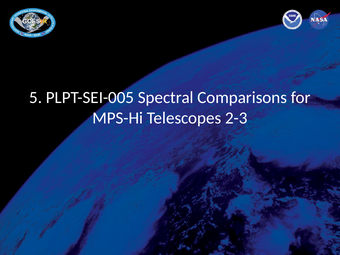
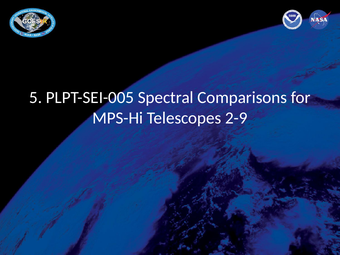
2-3: 2-3 -> 2-9 (236, 118)
